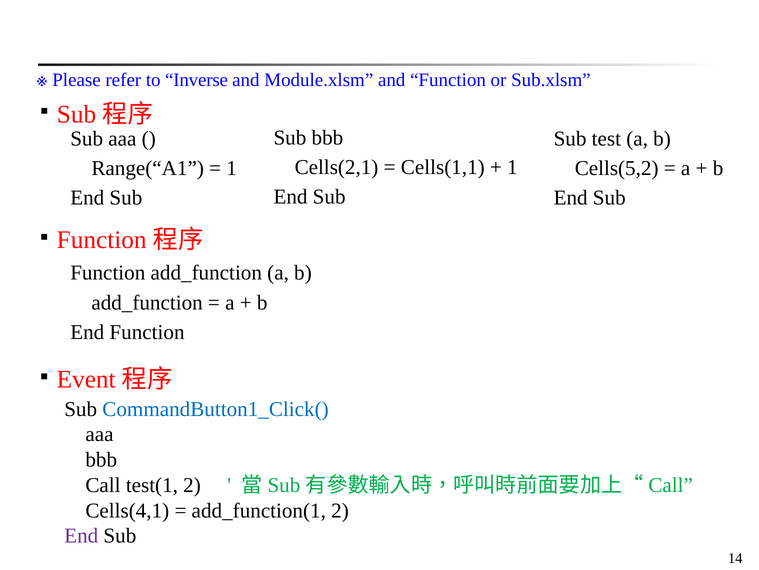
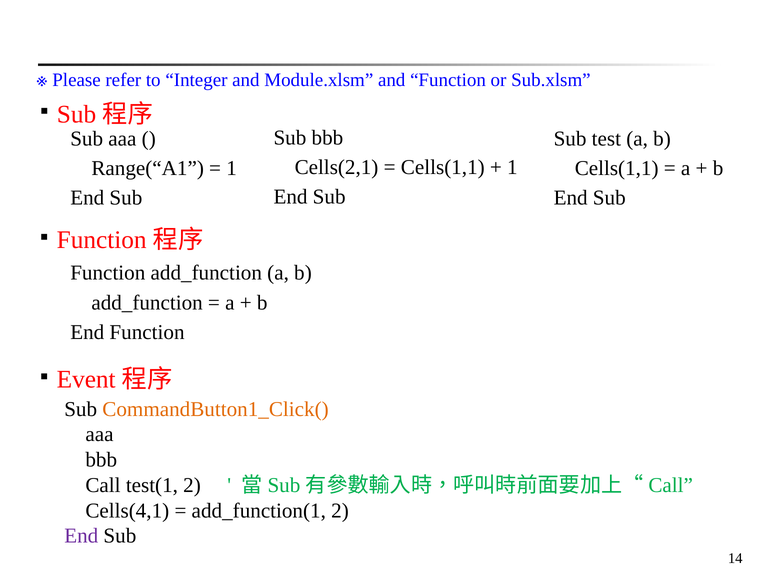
Inverse: Inverse -> Integer (196, 80)
Cells(5,2: Cells(5,2 -> Cells(1,1 (617, 168)
CommandButton1_Click( colour: blue -> orange (216, 409)
